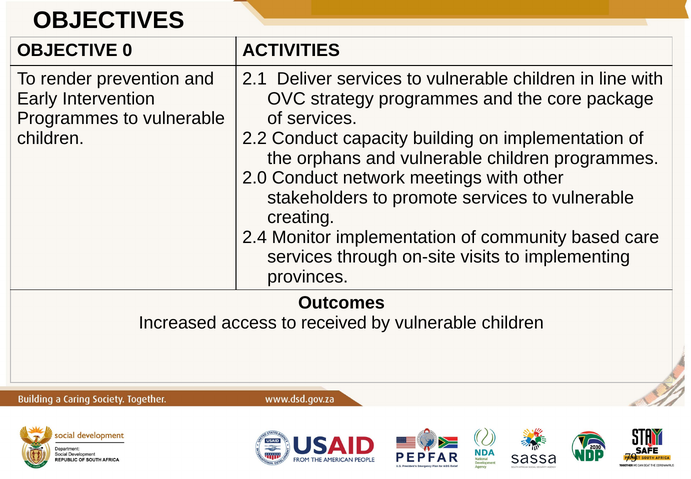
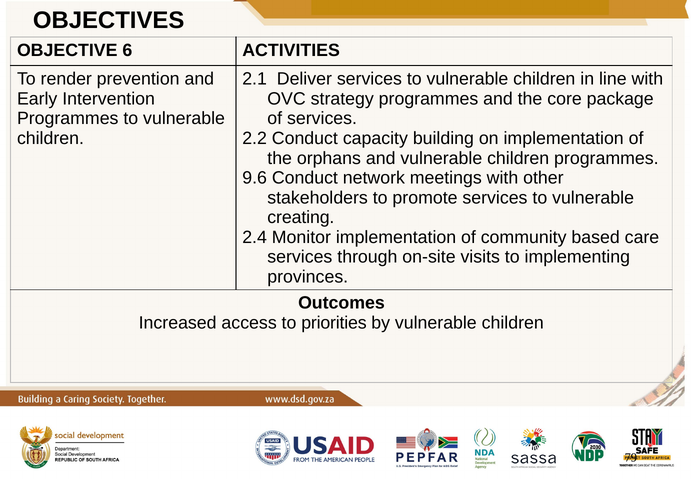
0: 0 -> 6 (127, 50)
2.0: 2.0 -> 9.6 (255, 178)
received: received -> priorities (334, 322)
